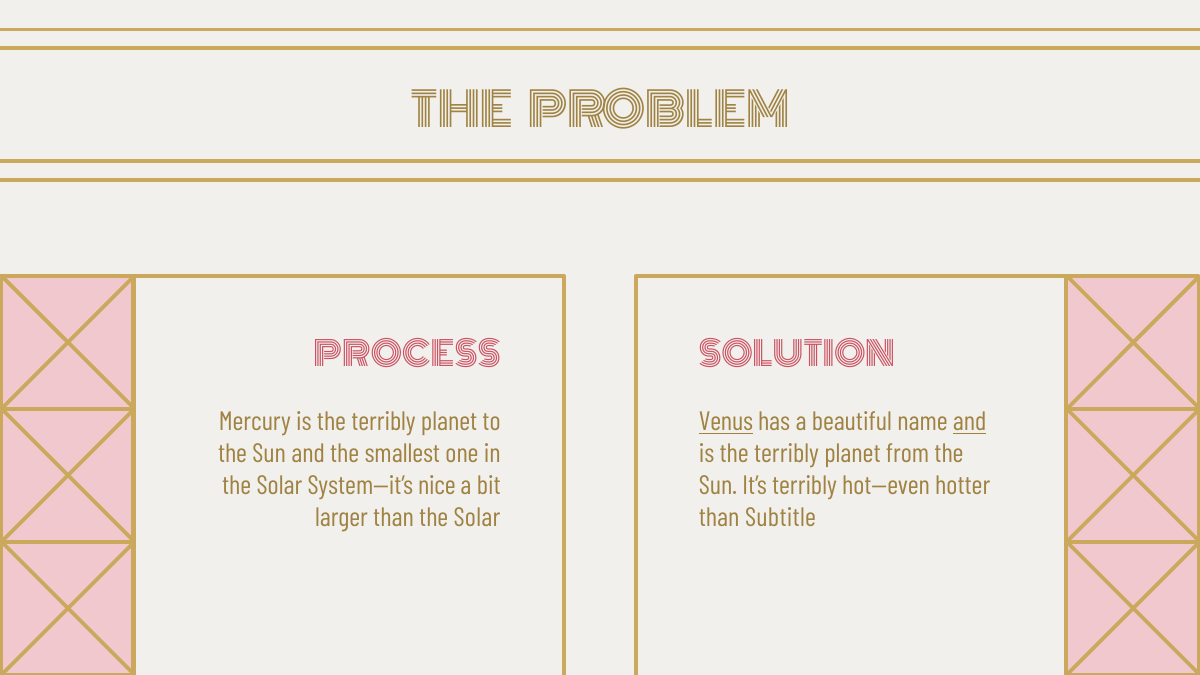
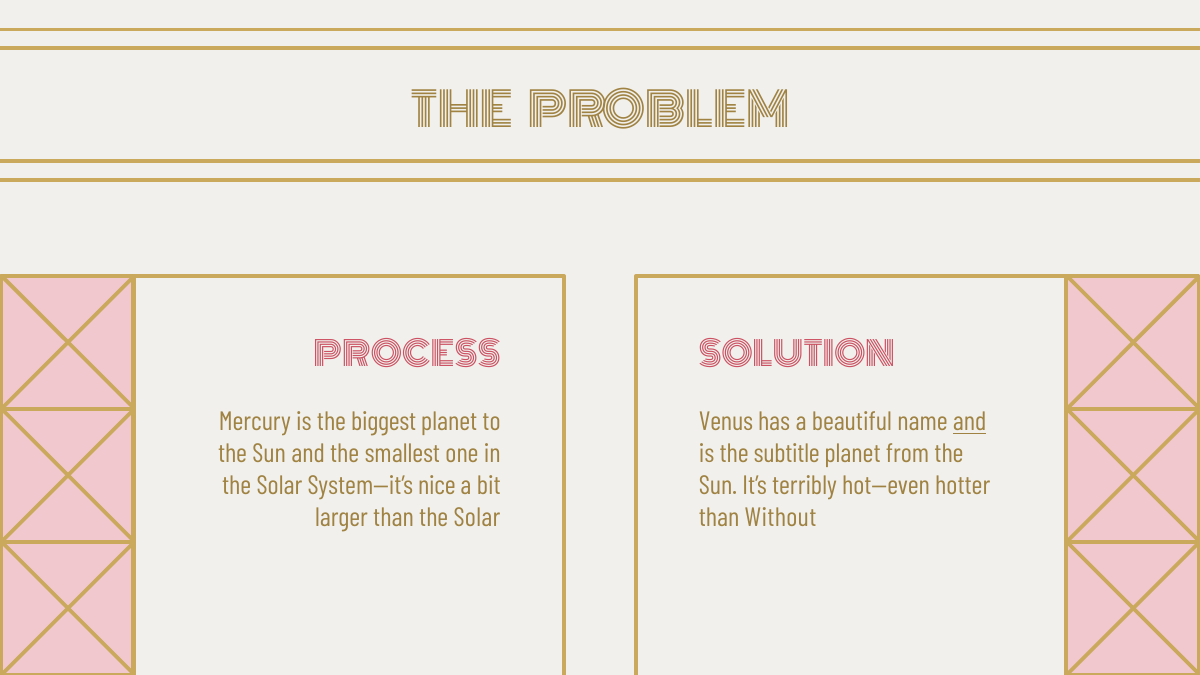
Mercury is the terribly: terribly -> biggest (384, 422)
Venus underline: present -> none (726, 422)
terribly: terribly -> subtitle (787, 454)
Subtitle: Subtitle -> Without (781, 518)
